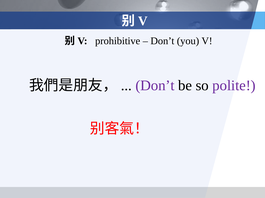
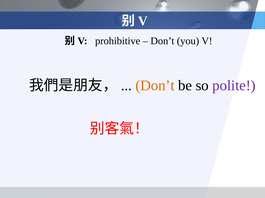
Don’t colour: purple -> orange (155, 86)
